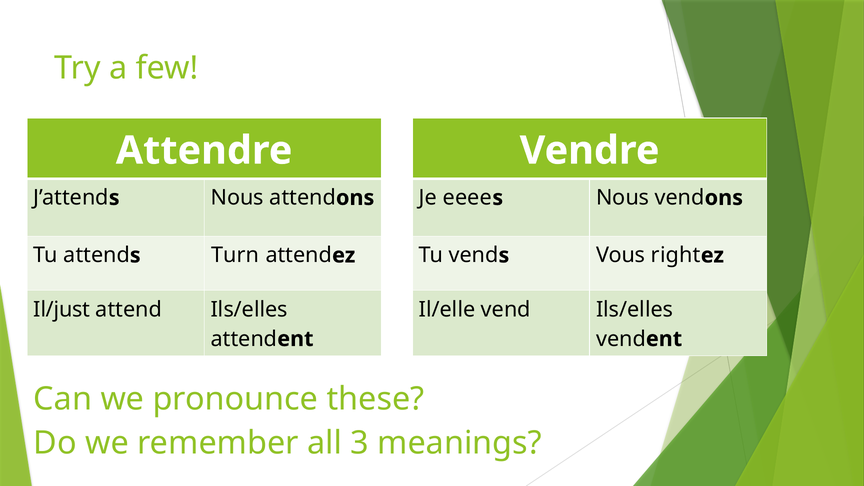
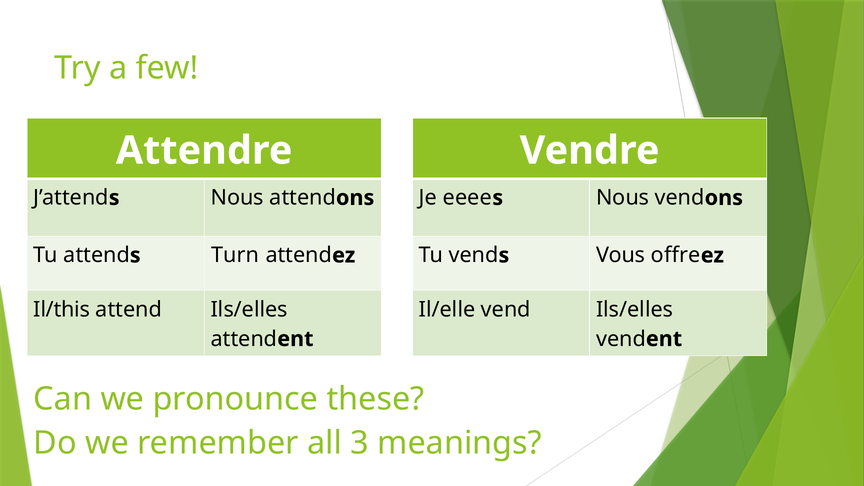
right: right -> offre (676, 255)
Il/just: Il/just -> Il/this (62, 309)
